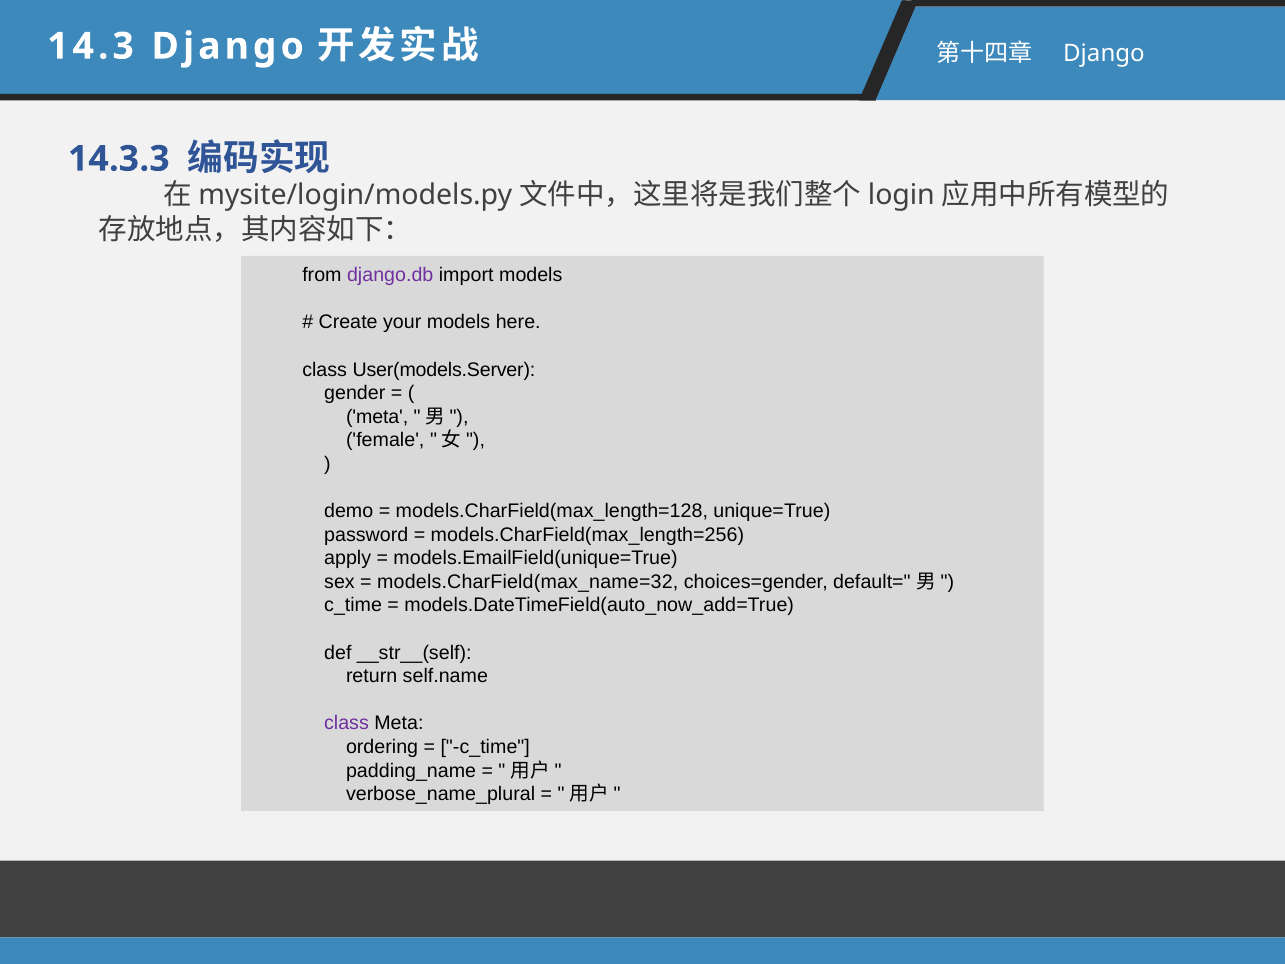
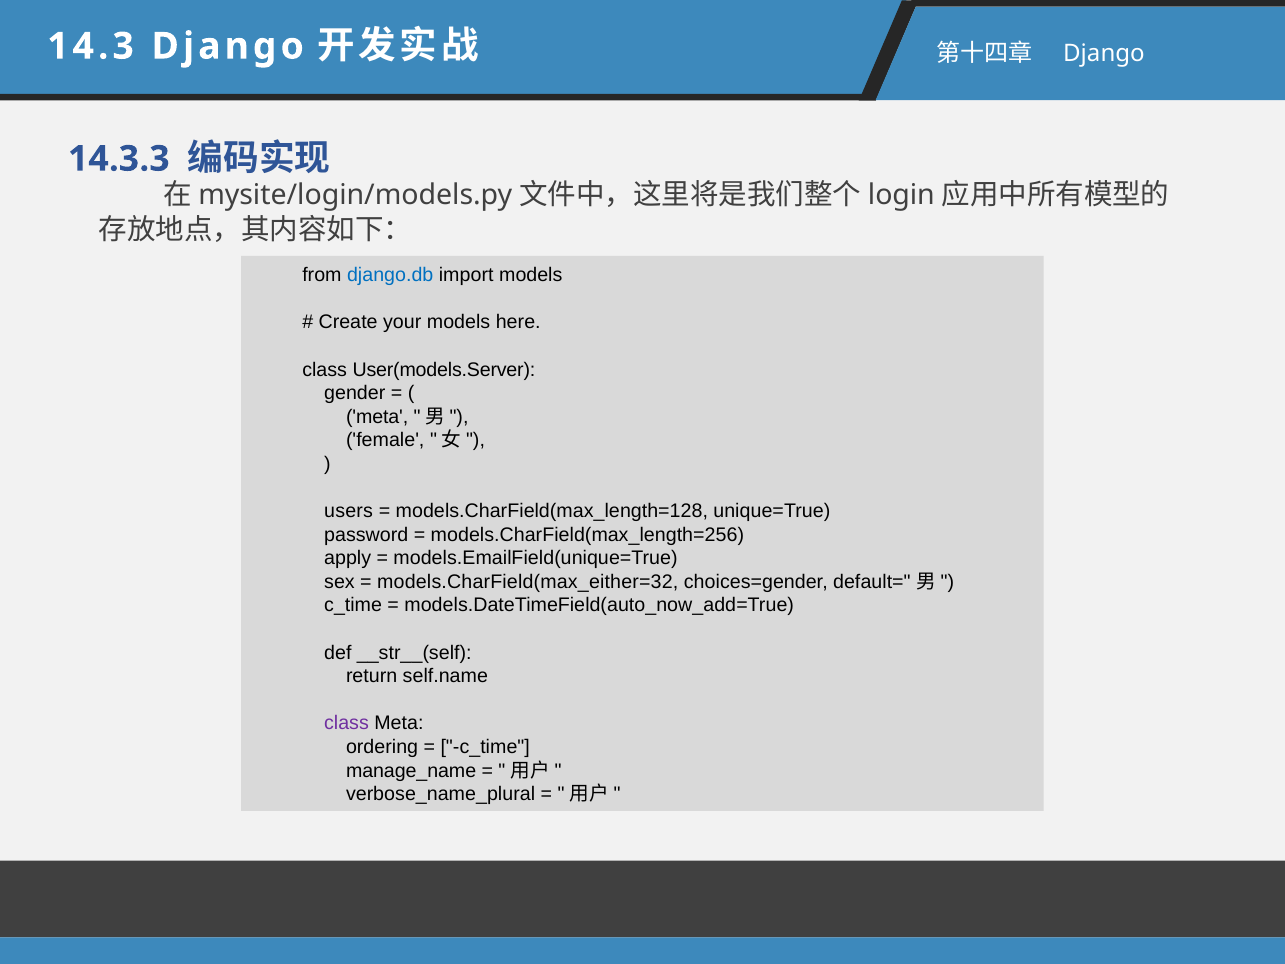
django.db colour: purple -> blue (390, 275)
demo: demo -> users (349, 511)
models.CharField(max_name=32: models.CharField(max_name=32 -> models.CharField(max_either=32 (528, 582)
padding_name: padding_name -> manage_name (411, 770)
